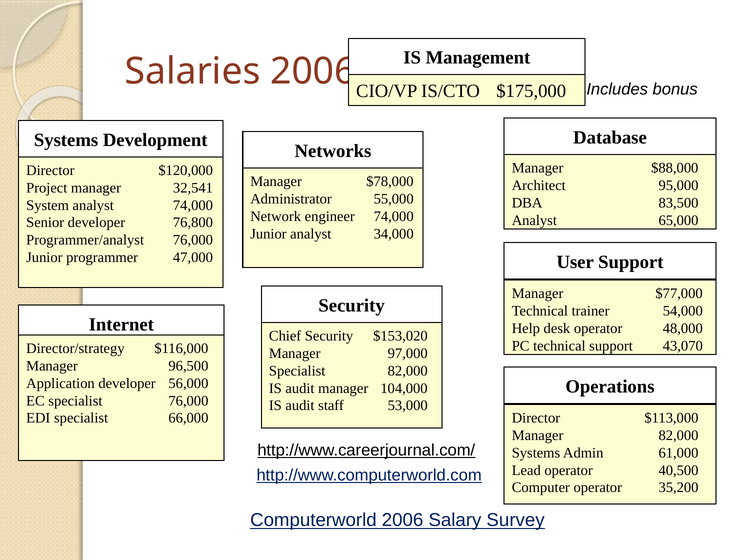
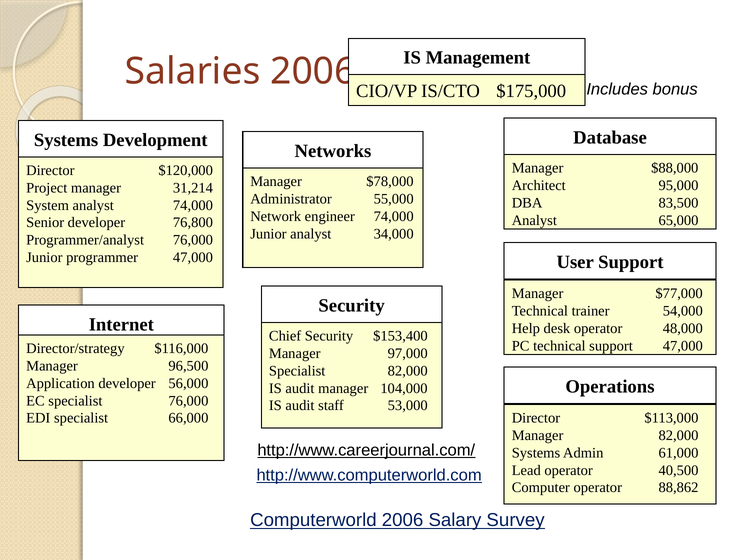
32,541: 32,541 -> 31,214 (193, 188)
$153,020: $153,020 -> $153,400 (400, 336)
support 43,070: 43,070 -> 47,000 (683, 346)
35,200: 35,200 -> 88,862 (679, 488)
